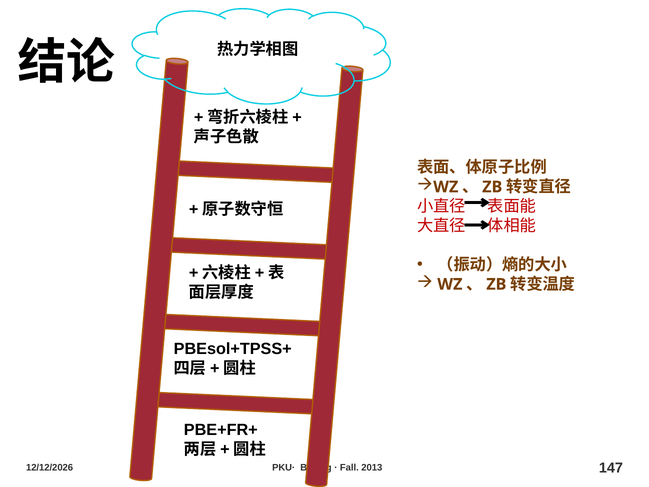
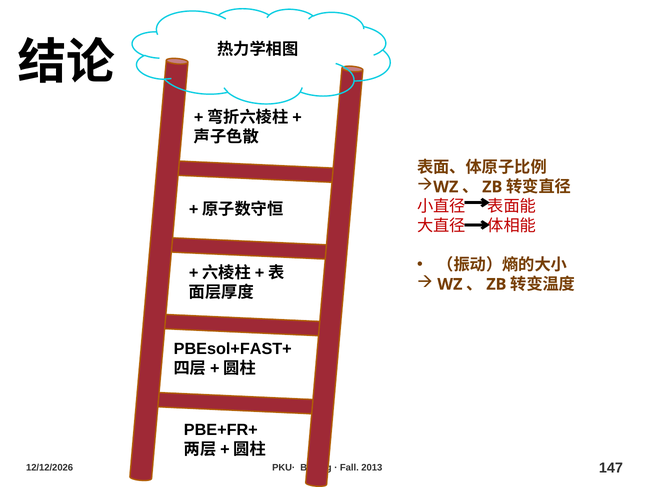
PBEsol+TPSS+: PBEsol+TPSS+ -> PBEsol+FAST+ (233, 349)
